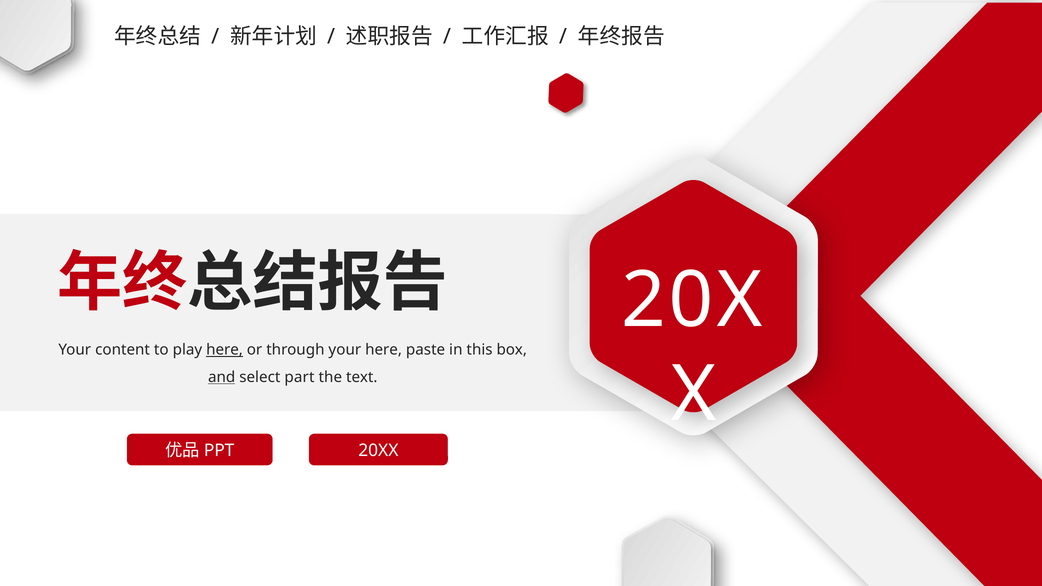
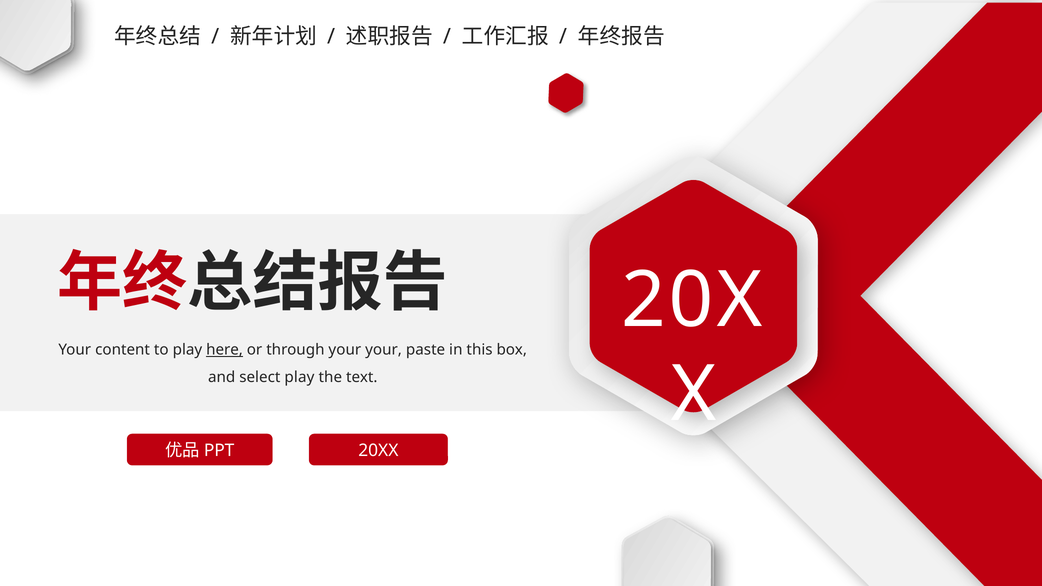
your here: here -> your (384, 350)
and underline: present -> none (222, 377)
select part: part -> play (299, 377)
